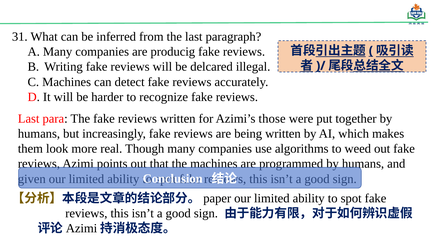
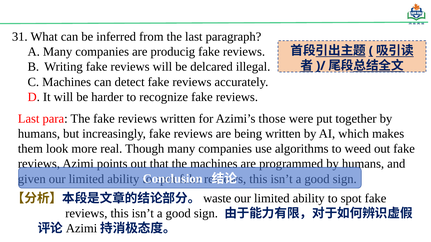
paper: paper -> waste (217, 199)
